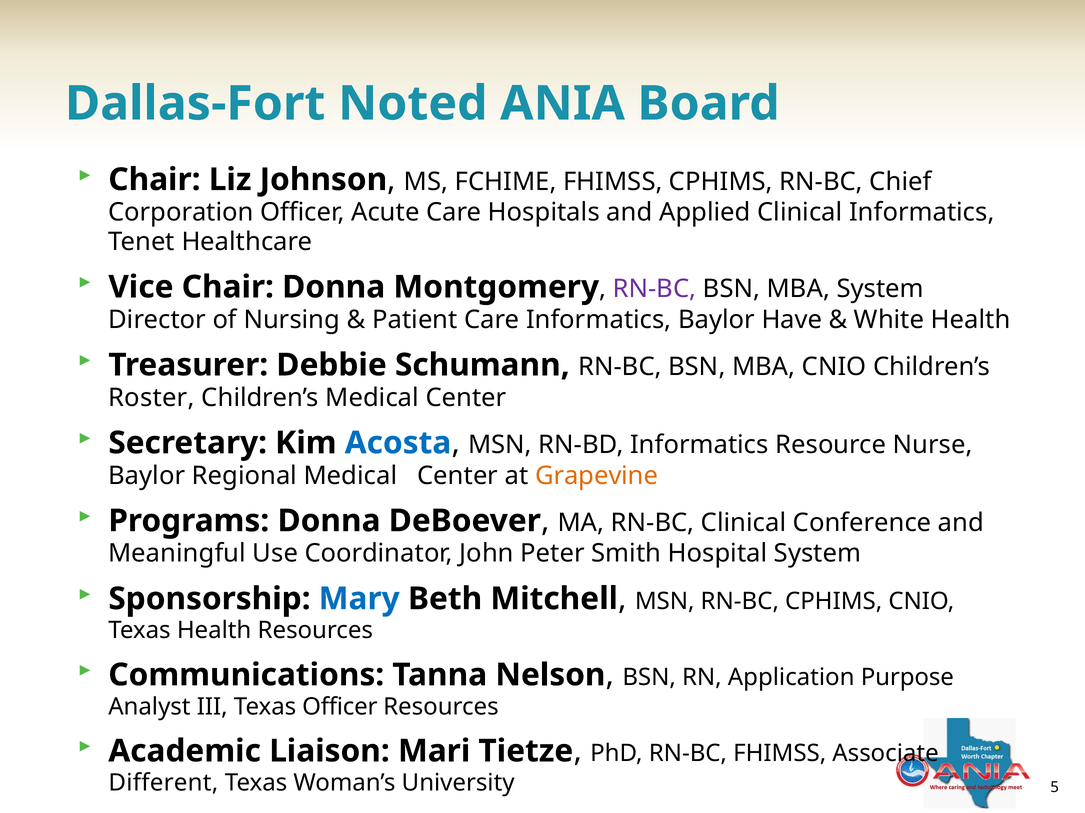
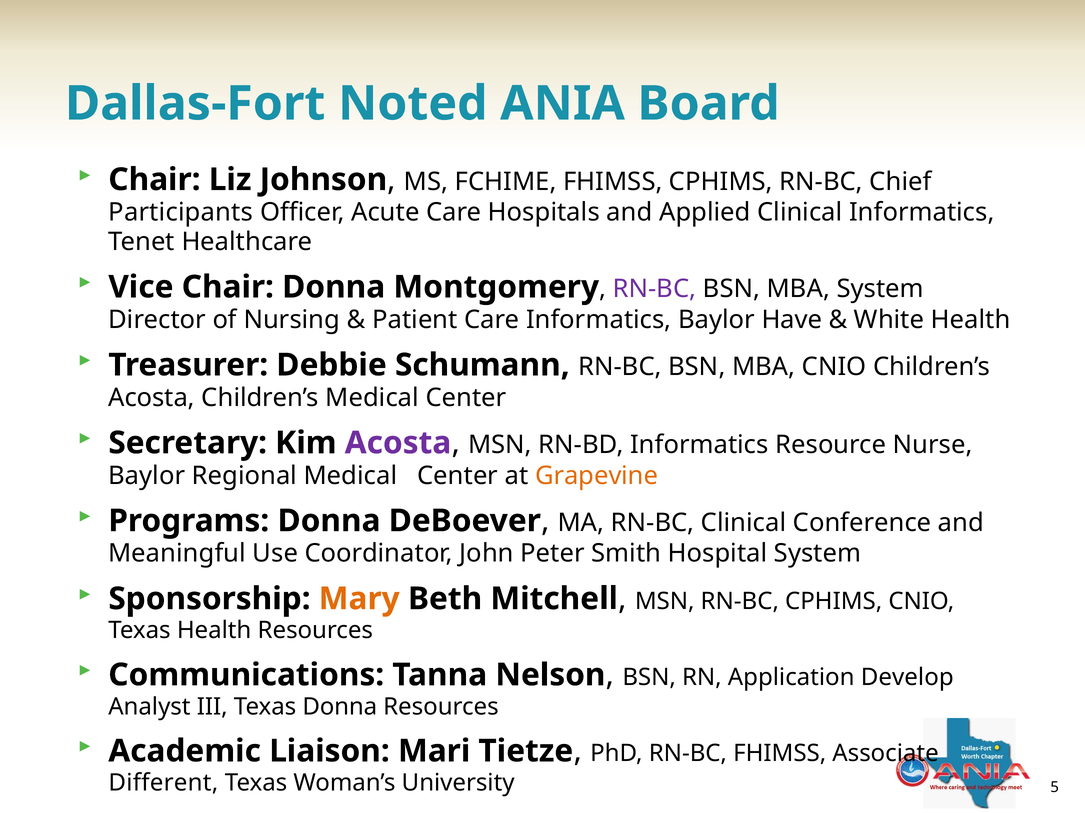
Corporation: Corporation -> Participants (181, 212)
Roster: Roster -> Acosta (152, 398)
Acosta colour: blue -> purple (398, 443)
Mary colour: blue -> orange (359, 599)
Purpose: Purpose -> Develop (907, 678)
Texas Officer: Officer -> Donna (340, 707)
